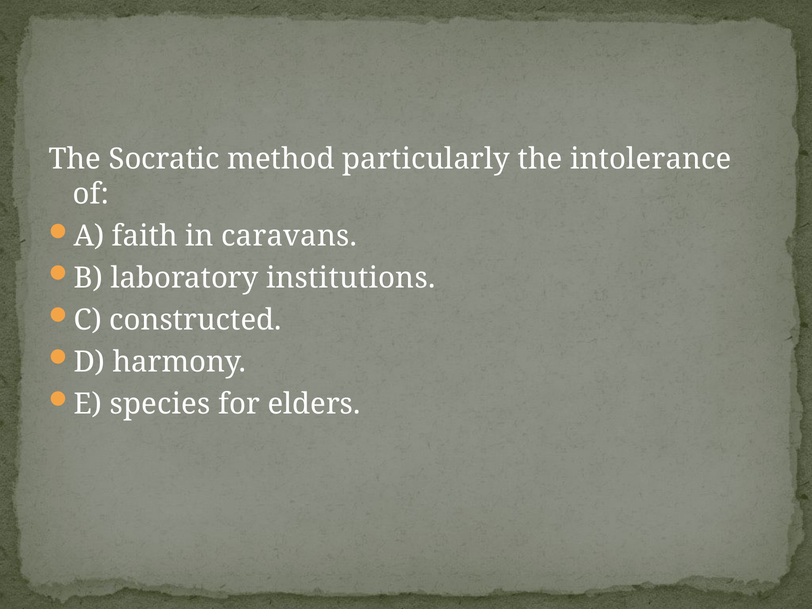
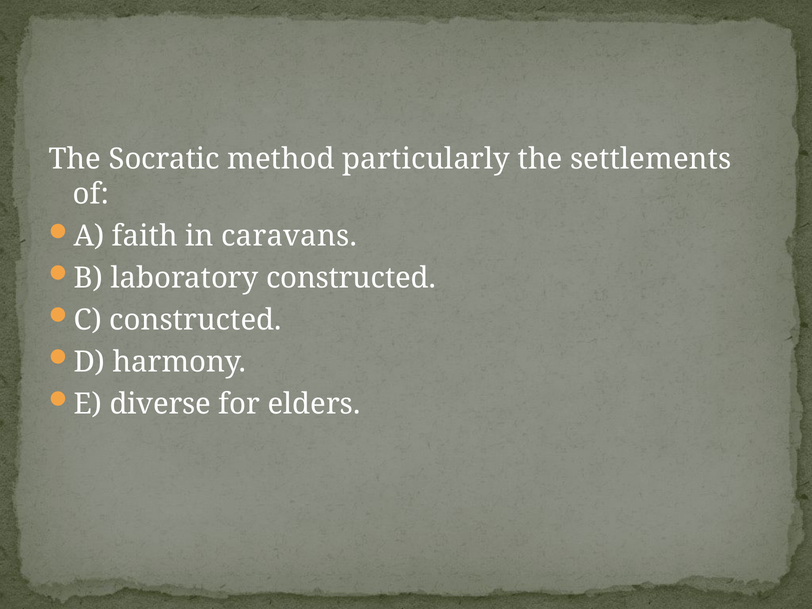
intolerance: intolerance -> settlements (651, 159)
laboratory institutions: institutions -> constructed (351, 278)
species: species -> diverse (160, 404)
